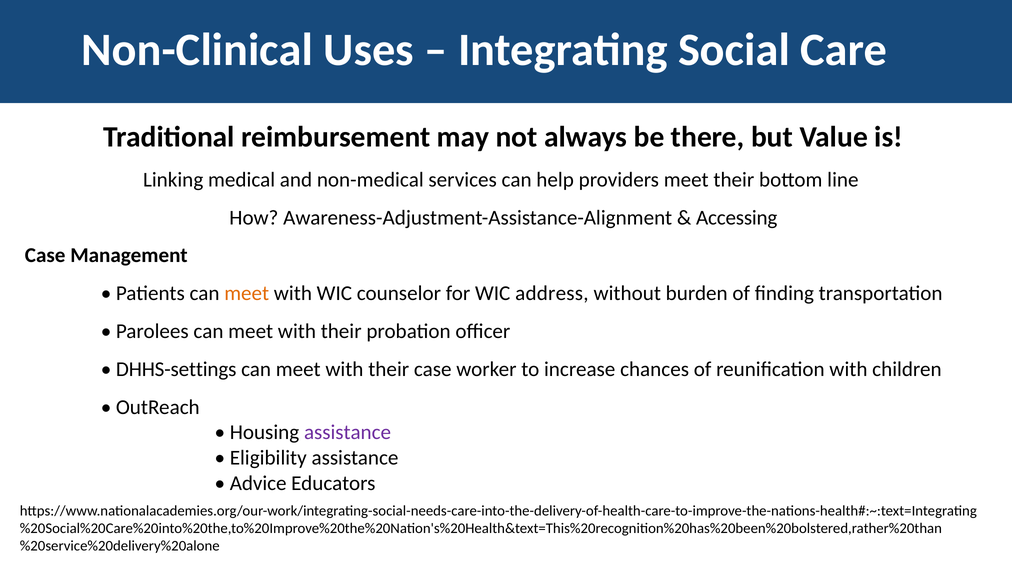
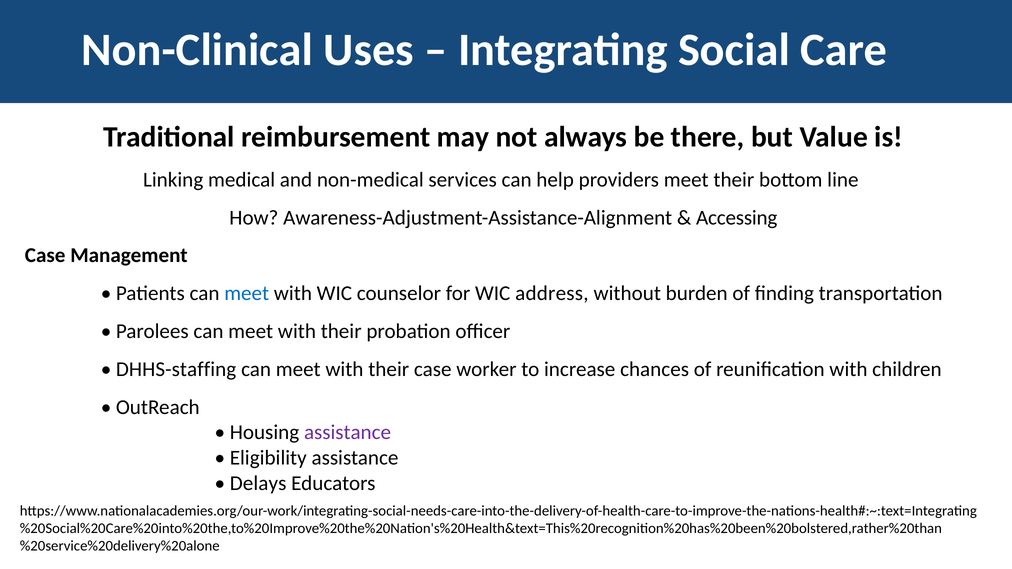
meet colour: orange -> blue (247, 294)
DHHS-settings: DHHS-settings -> DHHS-staffing (176, 369)
Advice: Advice -> Delays (258, 483)
